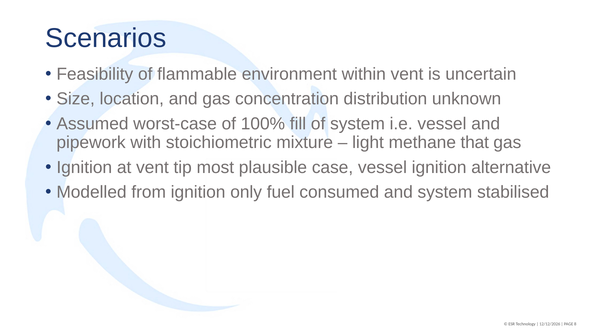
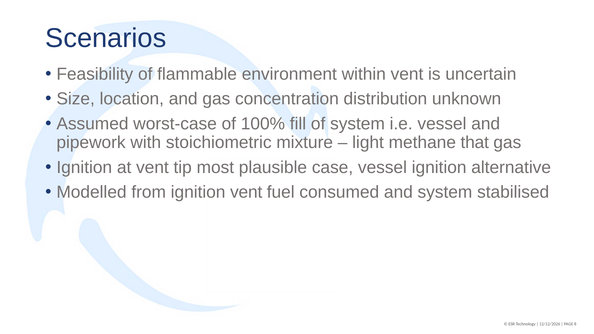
ignition only: only -> vent (246, 192)
